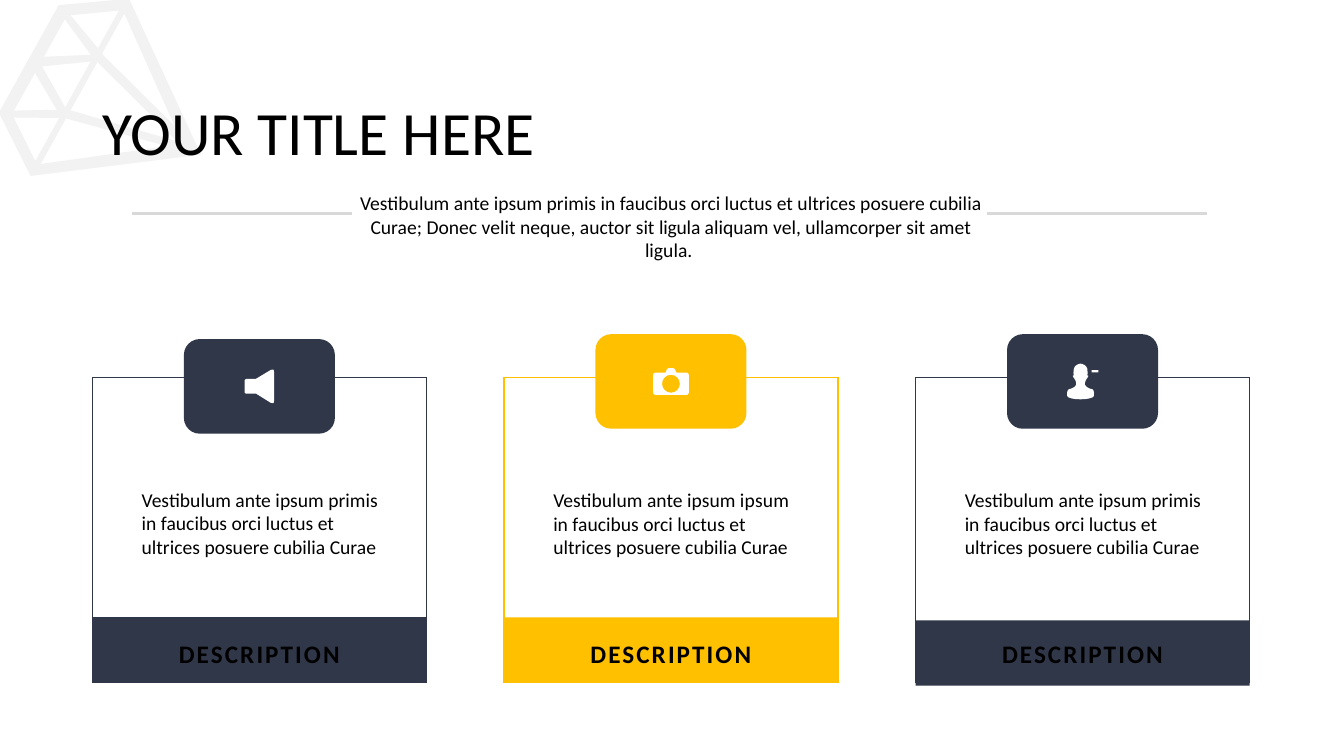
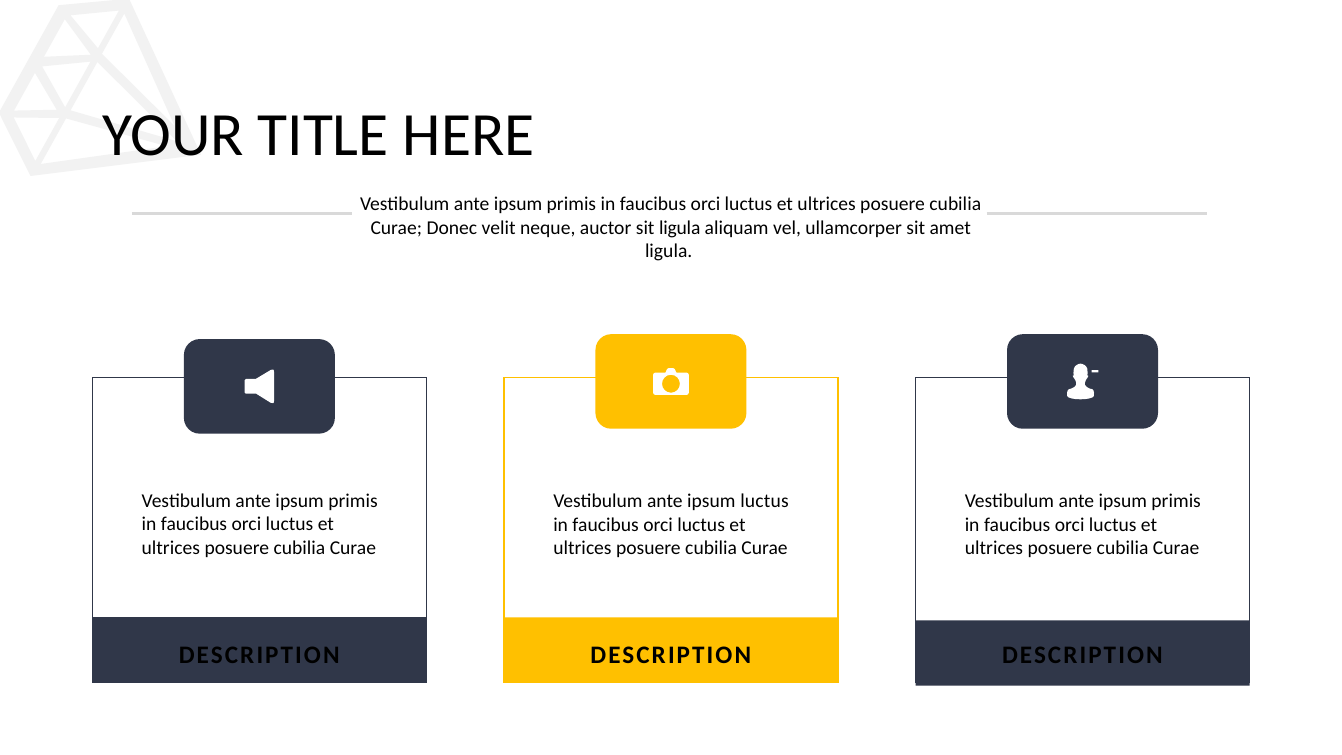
ipsum ipsum: ipsum -> luctus (765, 501)
